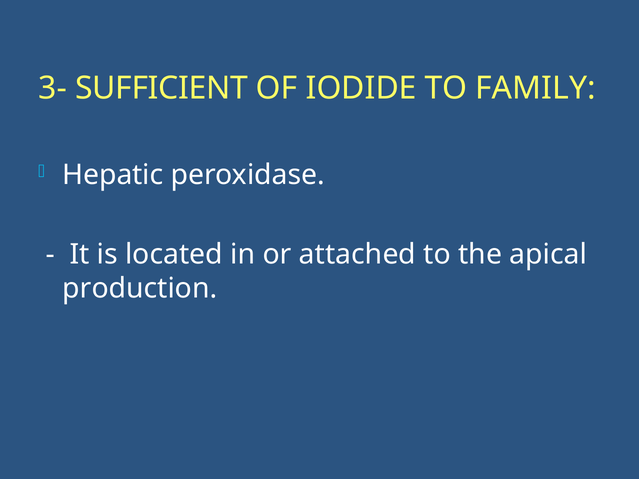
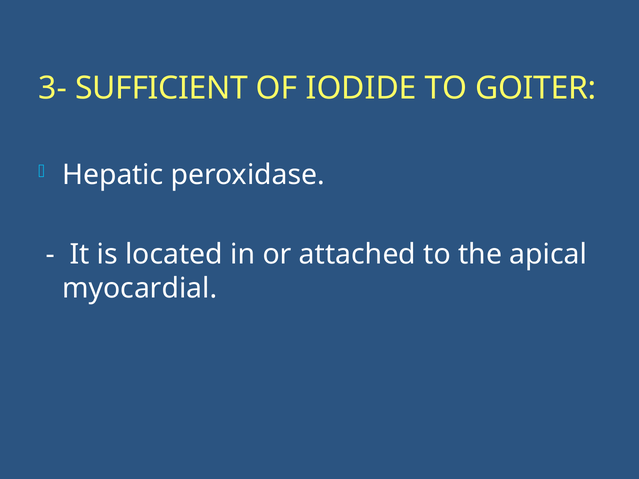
FAMILY: FAMILY -> GOITER (536, 88)
production: production -> myocardial (140, 288)
